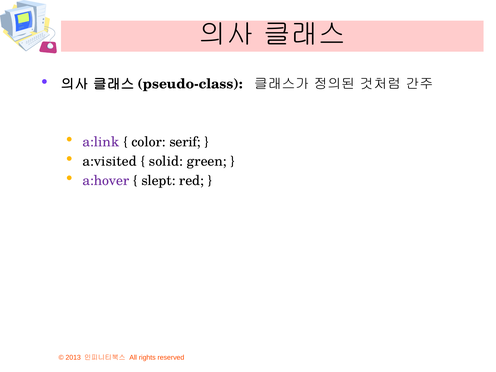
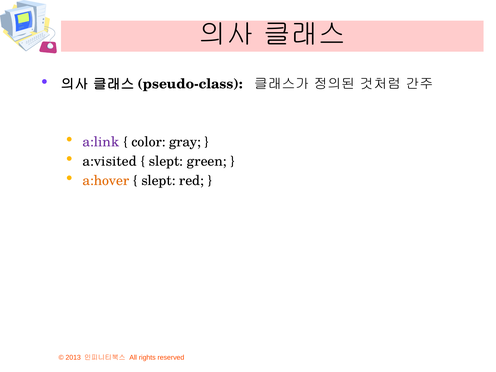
serif: serif -> gray (185, 142)
solid: solid -> slept (166, 161)
a:hover colour: purple -> orange (106, 181)
